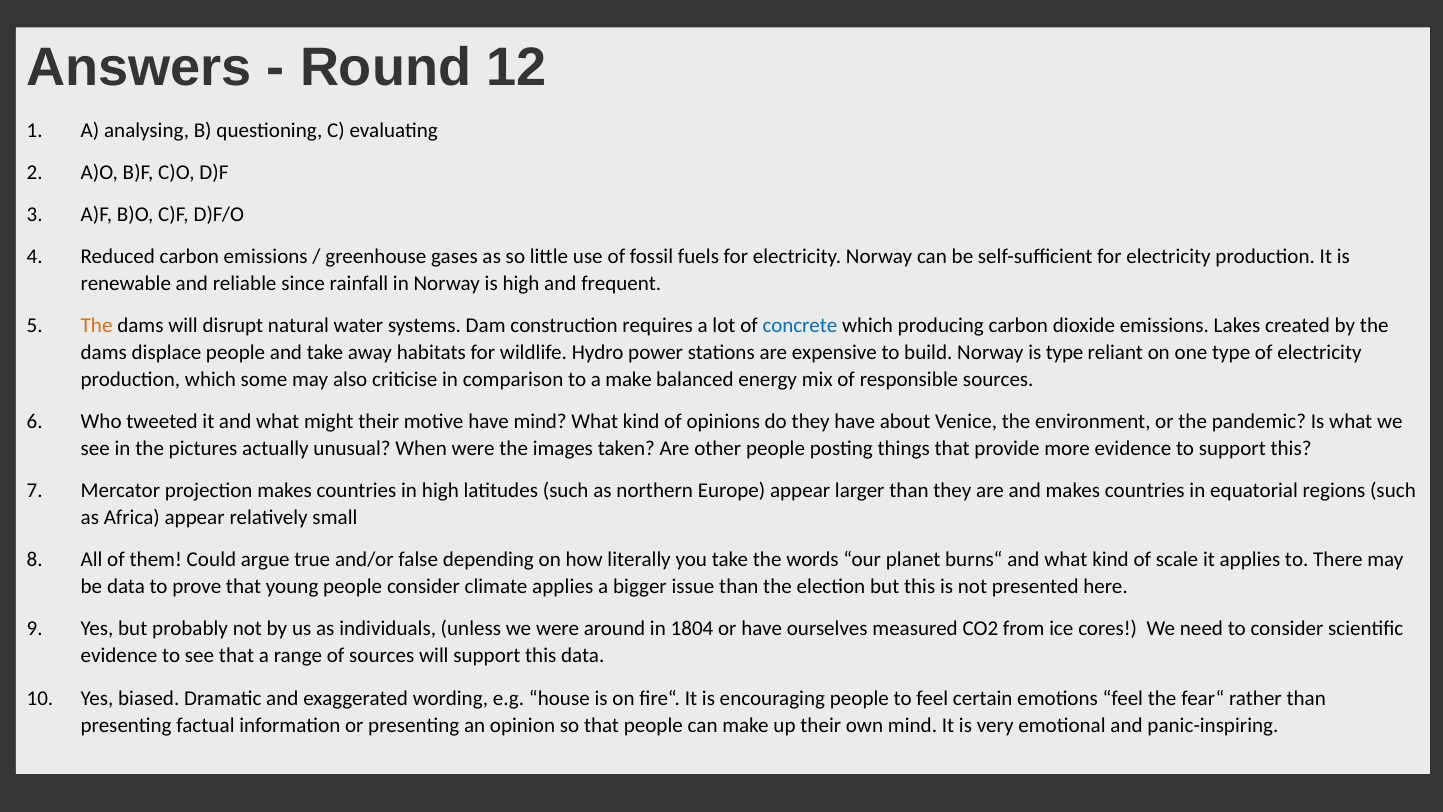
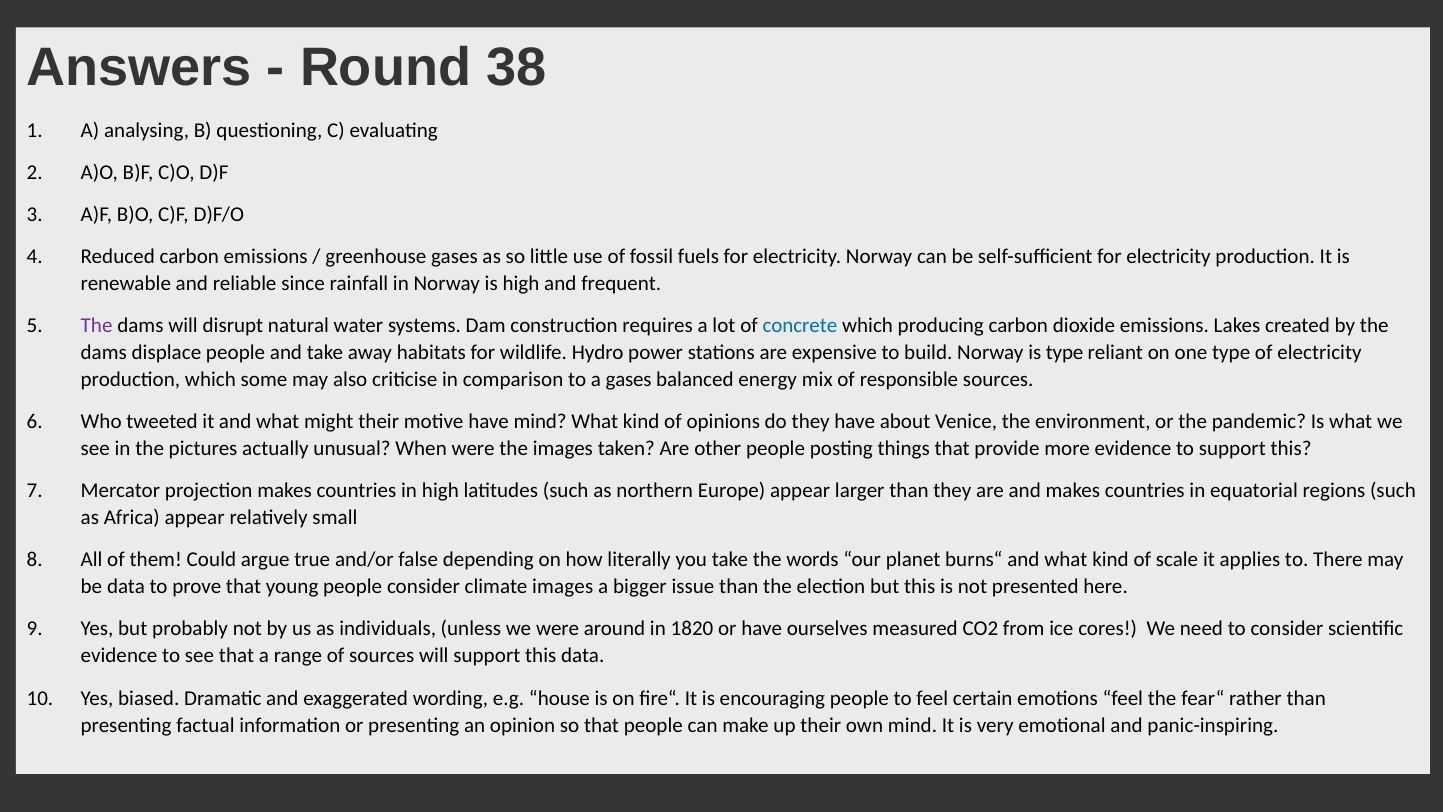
12: 12 -> 38 (516, 68)
The colour: orange -> purple (97, 325)
a make: make -> gases (629, 379)
climate applies: applies -> images (563, 587)
1804: 1804 -> 1820 (692, 629)
